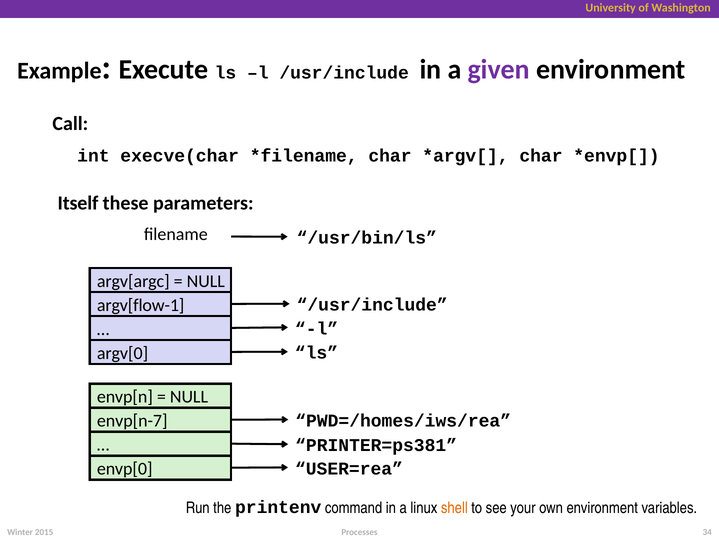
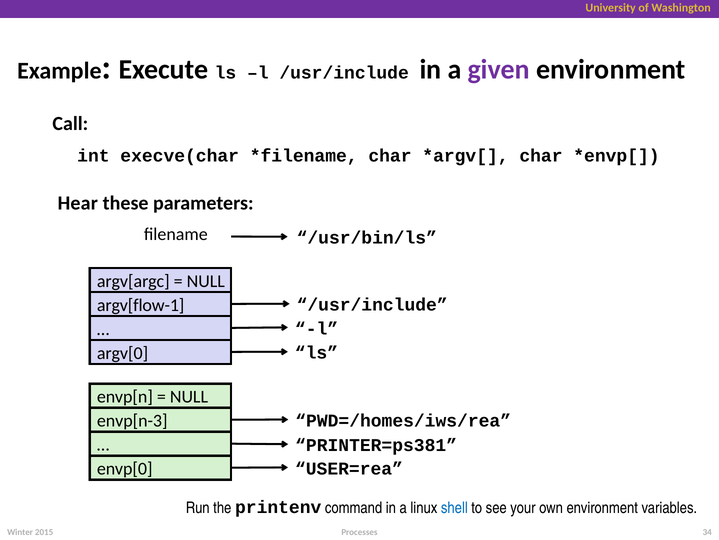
Itself: Itself -> Hear (78, 203)
envp[n-7: envp[n-7 -> envp[n-3 (132, 420)
shell colour: orange -> blue (454, 507)
